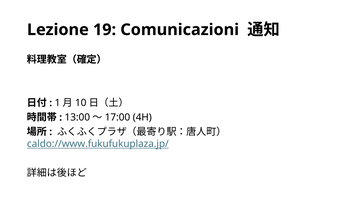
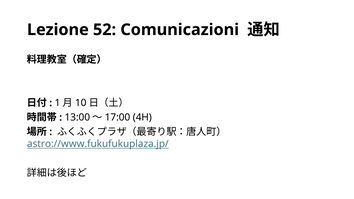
19: 19 -> 52 (105, 30)
caldo://www.fukufukuplaza.jp/: caldo://www.fukufukuplaza.jp/ -> astro://www.fukufukuplaza.jp/ (98, 144)
